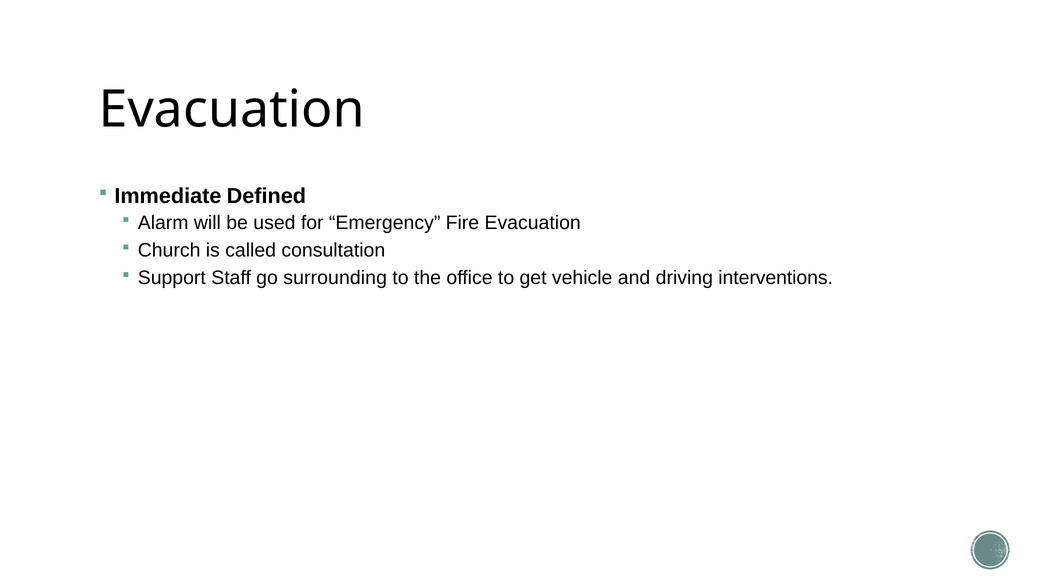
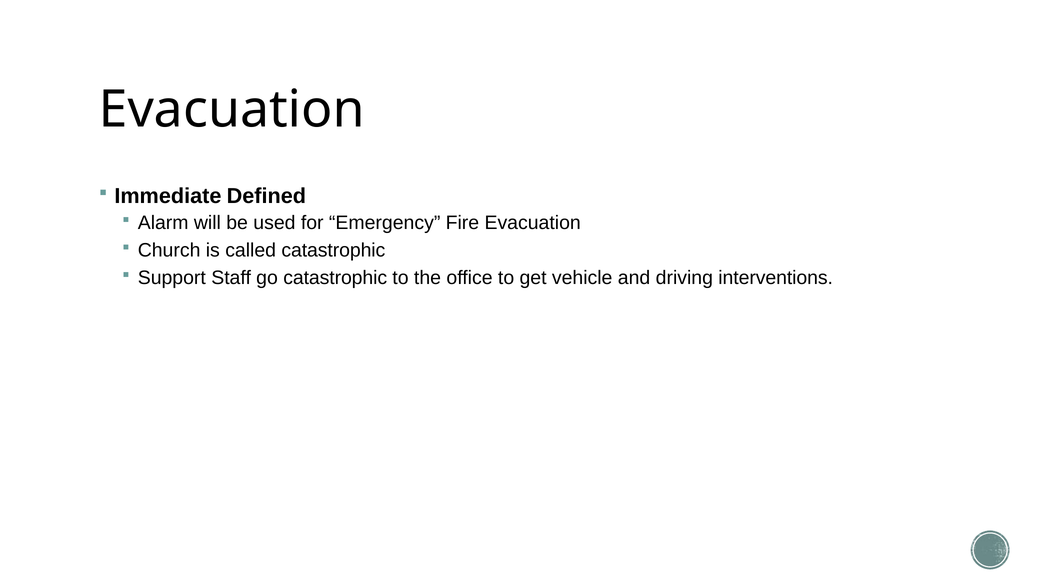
called consultation: consultation -> catastrophic (333, 250)
go surrounding: surrounding -> catastrophic (335, 278)
